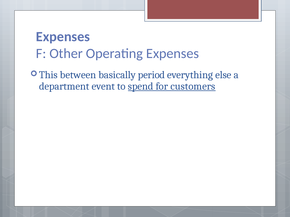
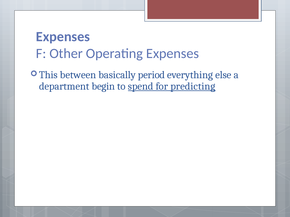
event: event -> begin (103, 86)
customers: customers -> predicting (193, 86)
